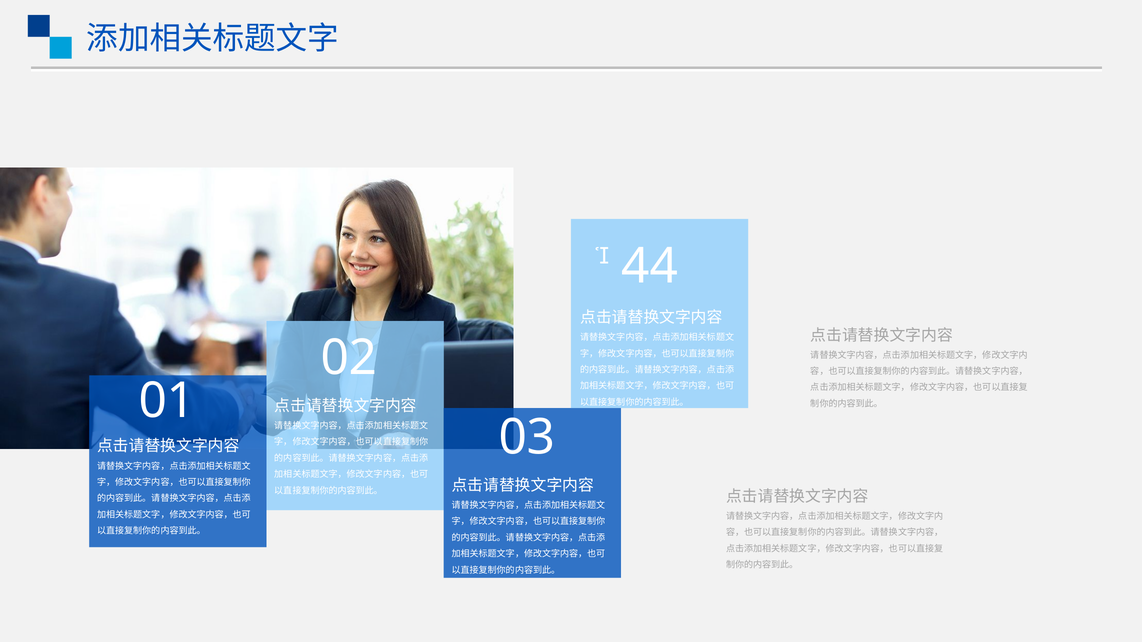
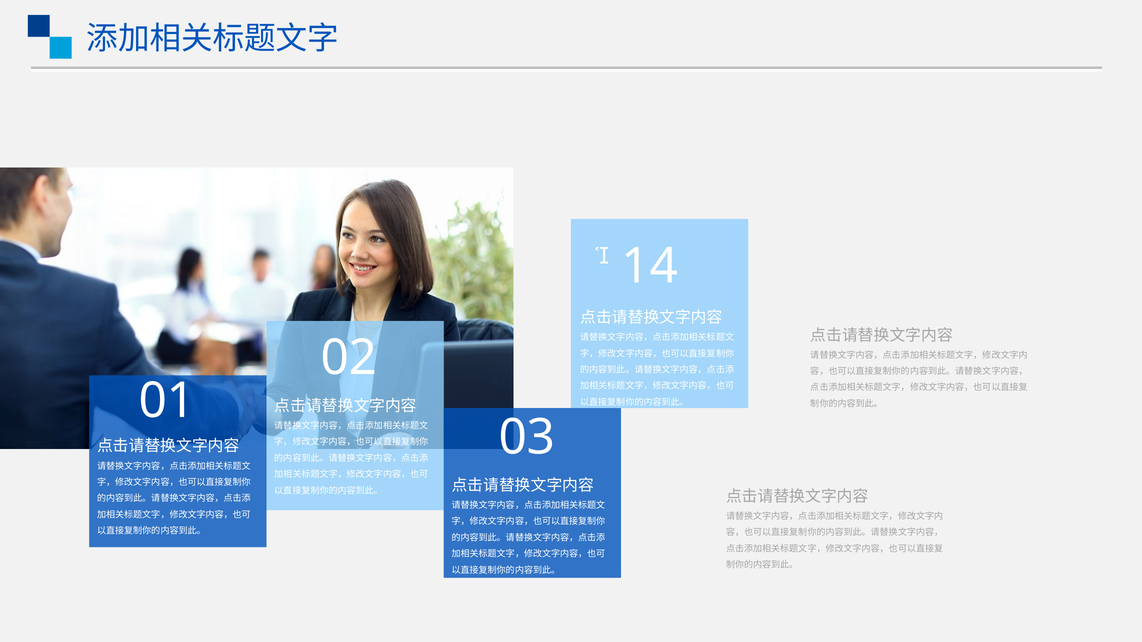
44: 44 -> 14 (650, 267)
